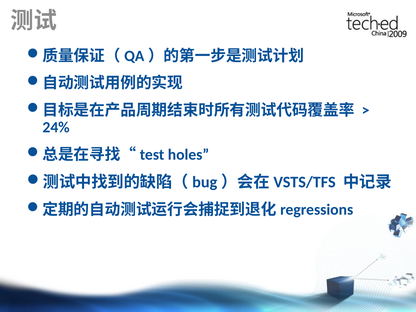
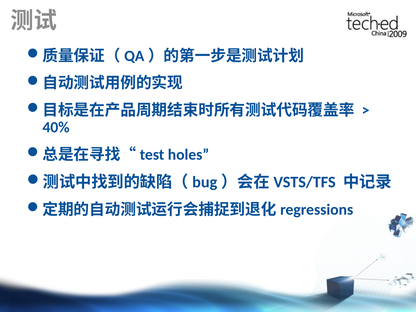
24%: 24% -> 40% (56, 127)
